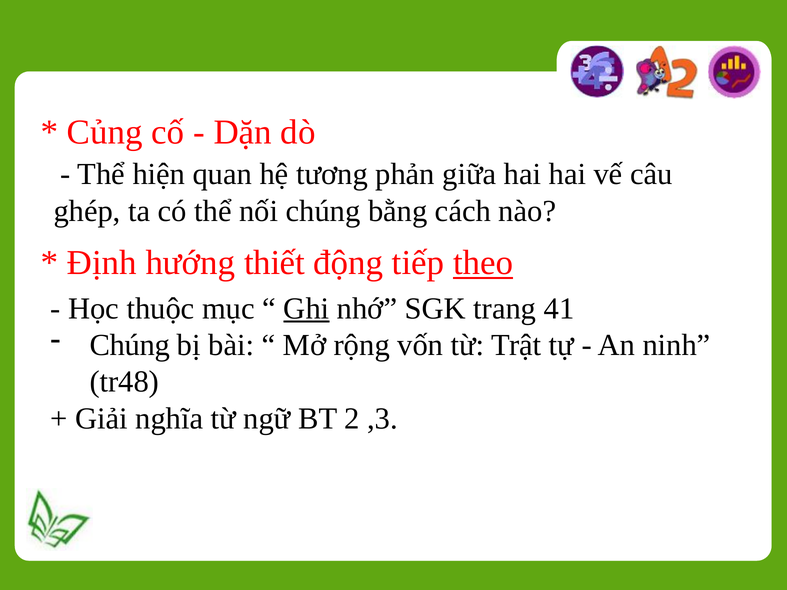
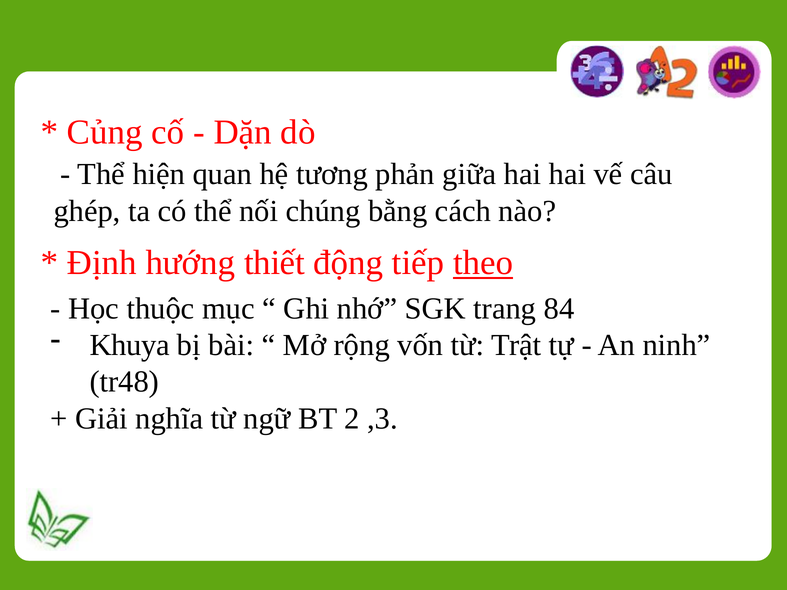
Ghi underline: present -> none (306, 309)
41: 41 -> 84 (559, 309)
Chúng: Chúng -> Khuya (130, 345)
